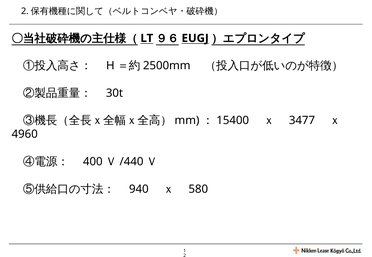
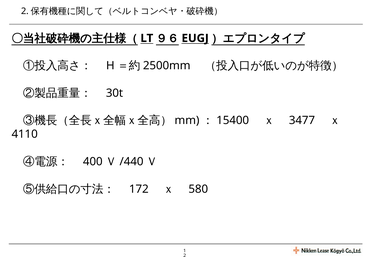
4960: 4960 -> 4110 (25, 134)
940: 940 -> 172 (139, 189)
